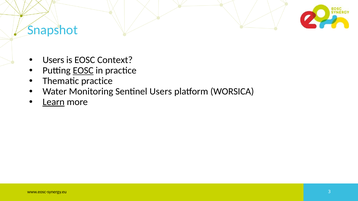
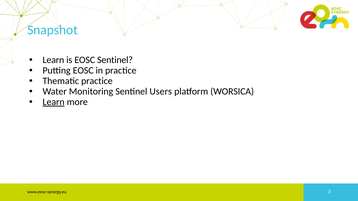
Users: Users -> Learn (53, 60)
EOSC Context: Context -> Sentinel (115, 60)
EOSC underline: present -> none (83, 71)
